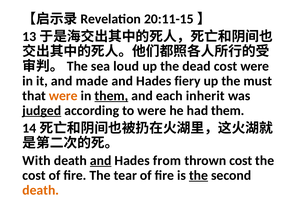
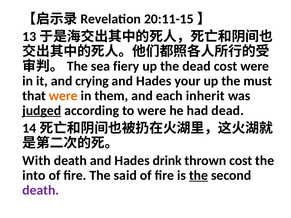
loud: loud -> fiery (126, 66)
made: made -> crying (92, 81)
fiery: fiery -> your (187, 81)
them underline: present -> none (111, 96)
had them: them -> dead (228, 111)
and underline: present -> none (101, 161)
from: from -> drink (167, 161)
cost: cost -> into (34, 175)
tear: tear -> said (125, 175)
death colour: orange -> purple (41, 190)
